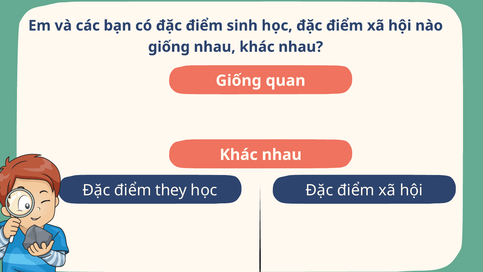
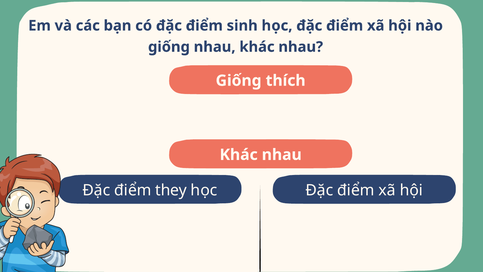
quan: quan -> thích (286, 81)
